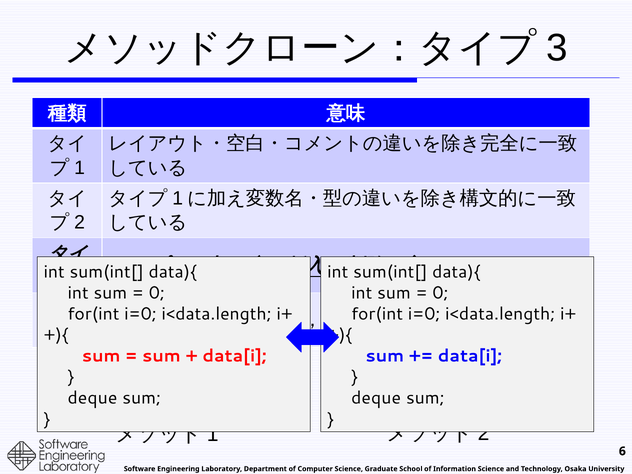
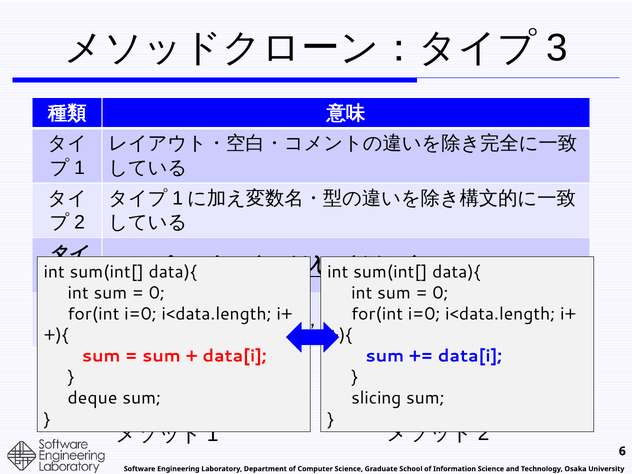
deque: deque -> slicing (376, 398)
